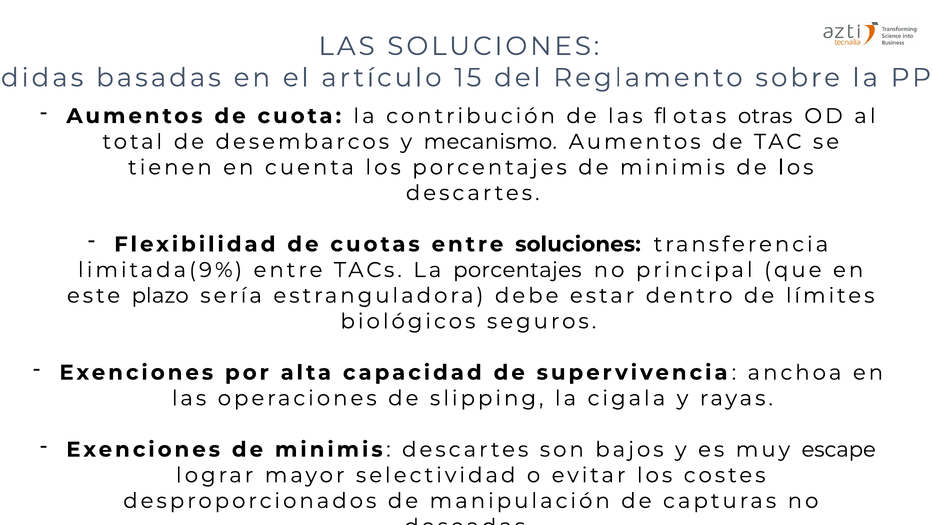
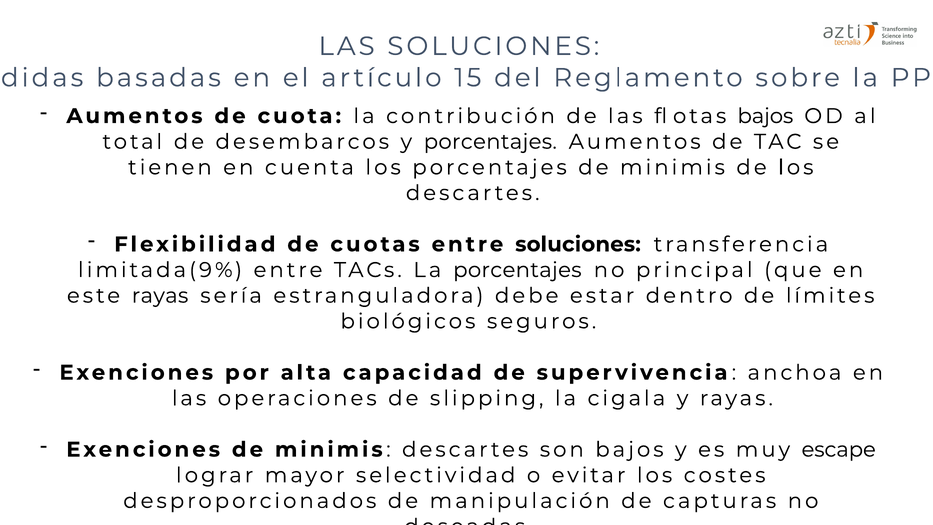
otras: otras -> bajos (765, 116)
y mecanismo: mecanismo -> porcentajes (490, 142)
este plazo: plazo -> rayas (160, 296)
